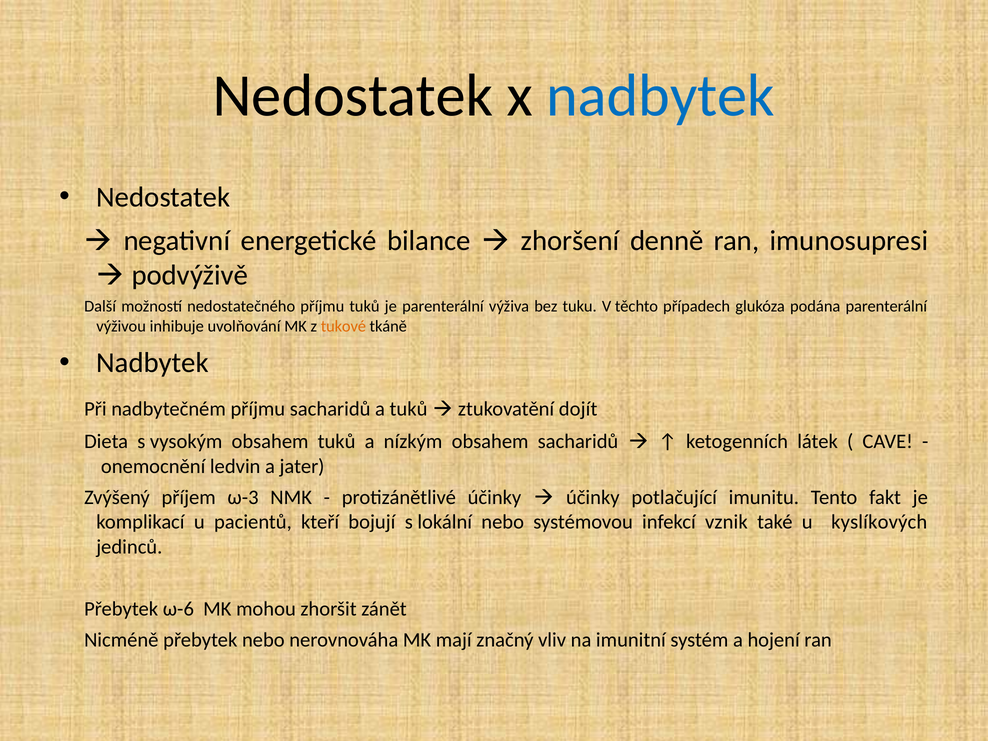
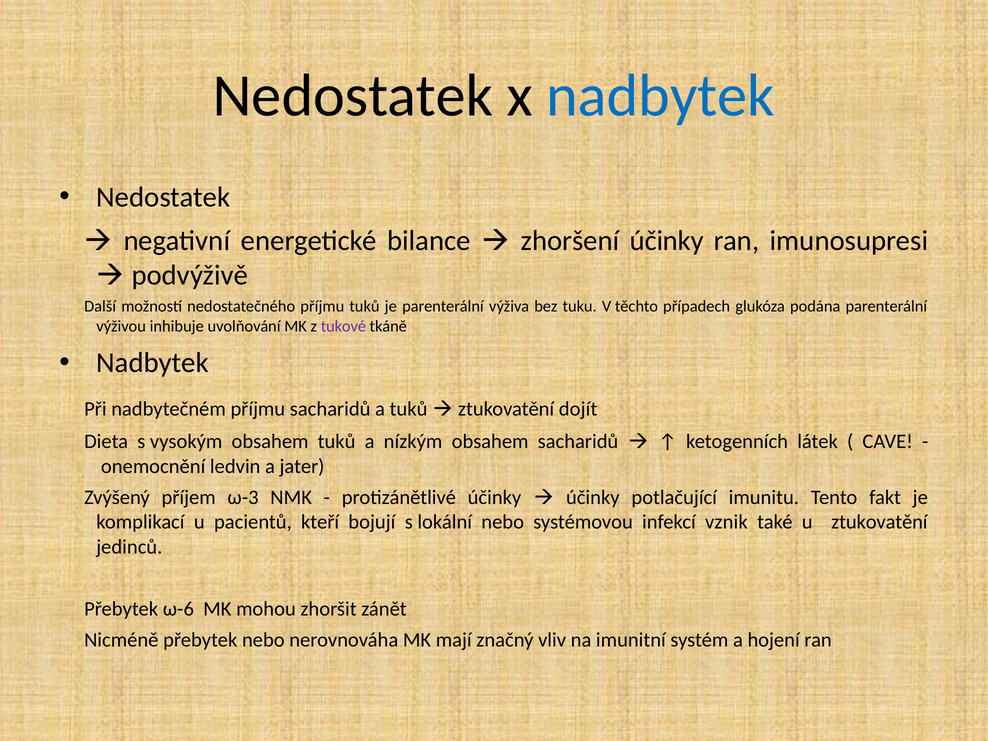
zhoršení denně: denně -> účinky (667, 241)
tukové colour: orange -> purple (343, 326)
u kyslíkových: kyslíkových -> ztukovatění (879, 522)
